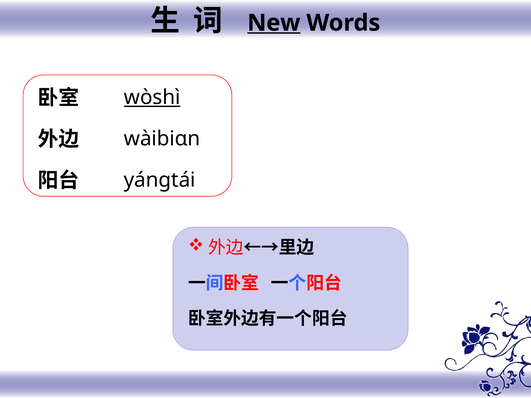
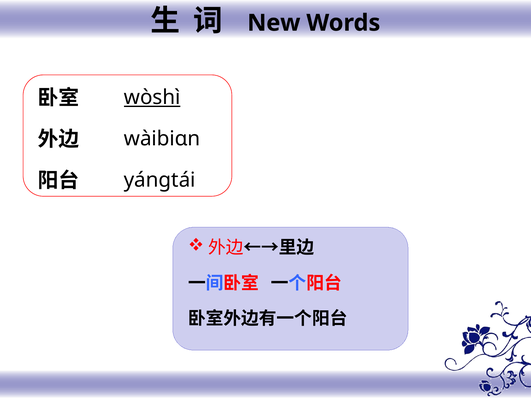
New underline: present -> none (274, 23)
